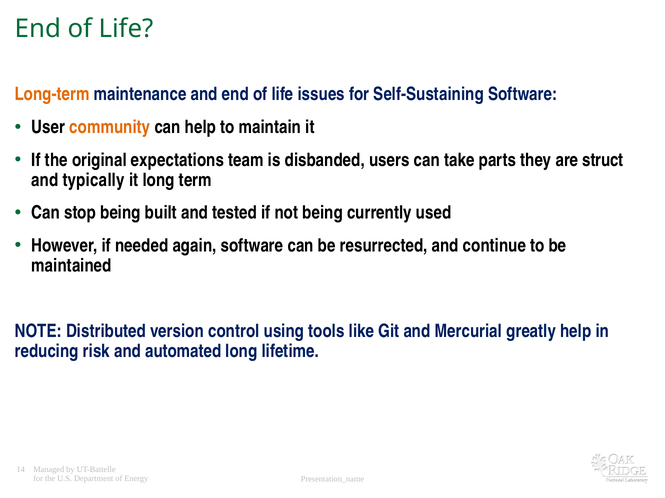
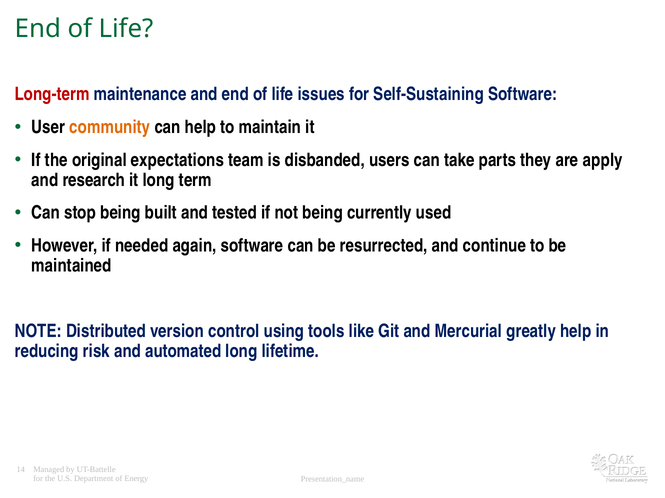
Long-term colour: orange -> red (52, 94)
struct: struct -> apply (603, 160)
typically: typically -> research (94, 180)
